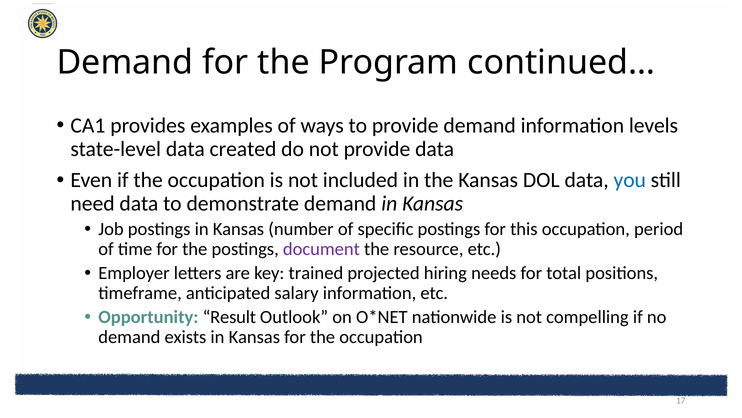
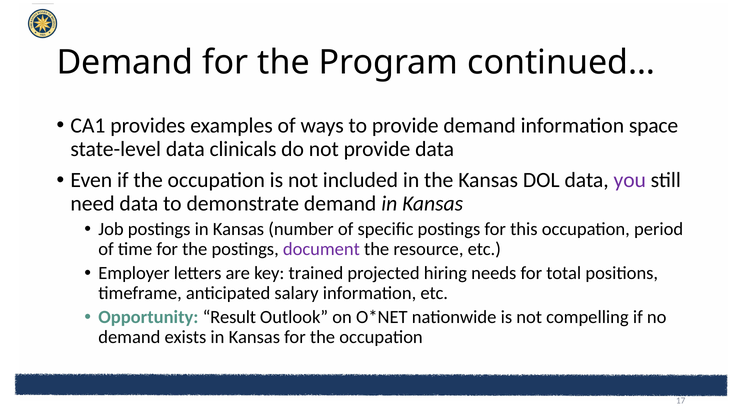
levels: levels -> space (654, 125)
created: created -> clinicals (243, 149)
you colour: blue -> purple (630, 180)
